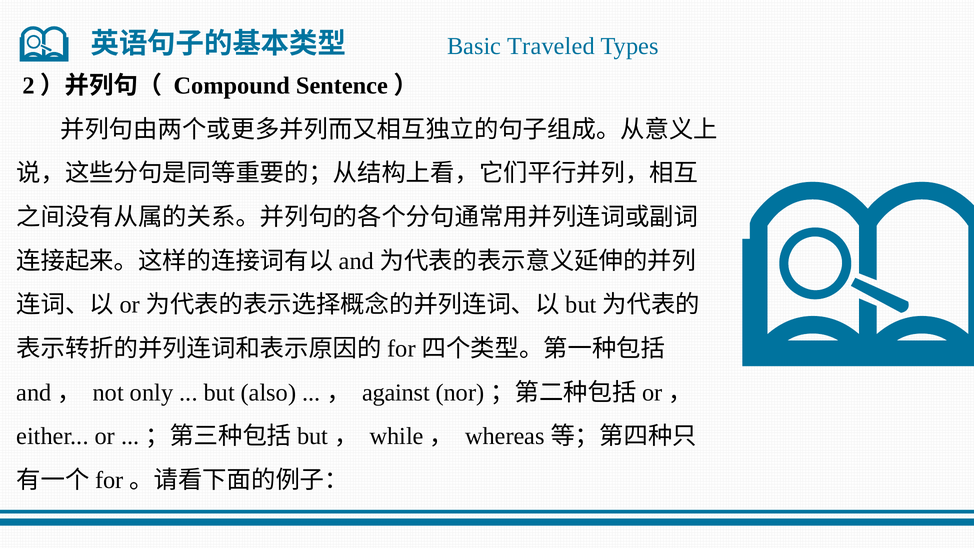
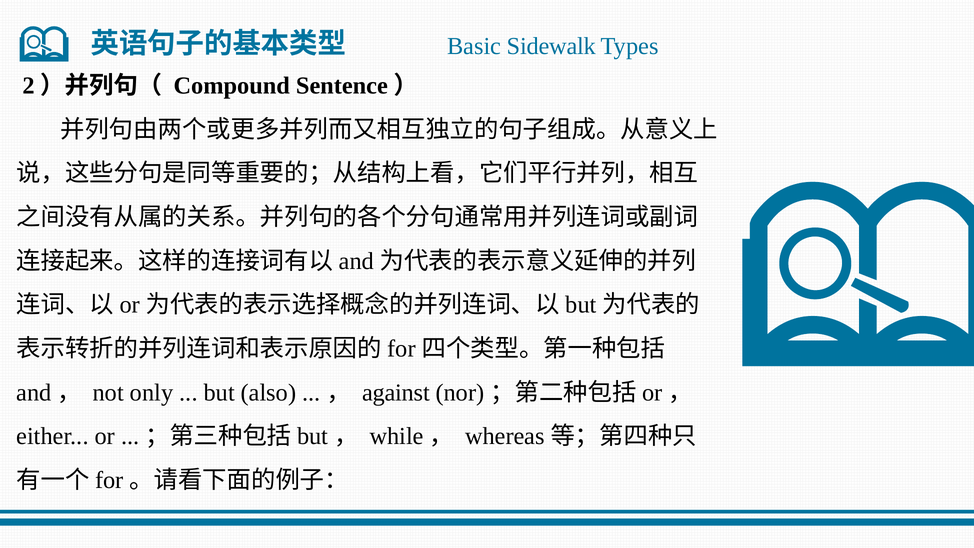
Traveled: Traveled -> Sidewalk (551, 46)
